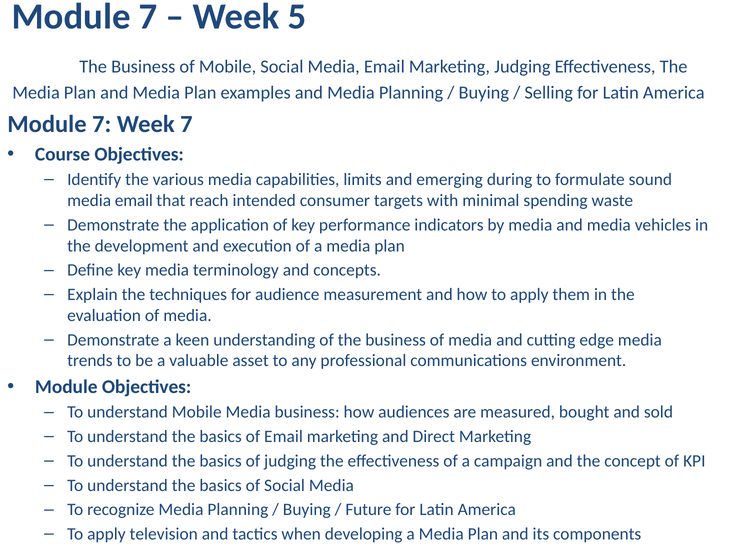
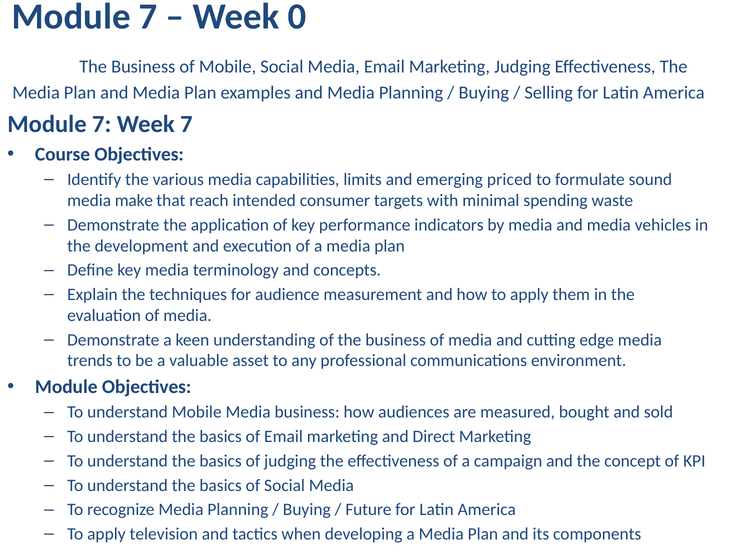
5: 5 -> 0 (297, 16)
during: during -> priced (510, 180)
email: email -> make (134, 201)
